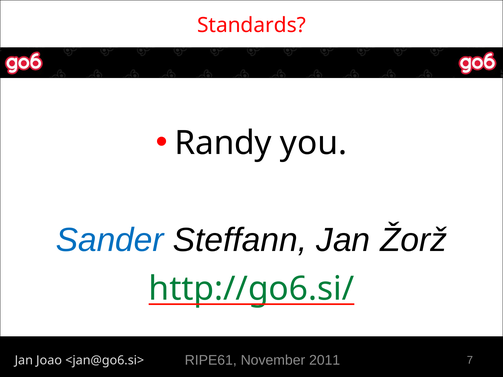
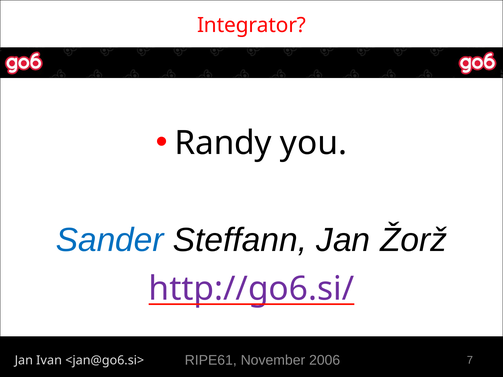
Standards: Standards -> Integrator (251, 25)
http://go6.si/ colour: green -> purple (251, 289)
2011: 2011 -> 2006 (325, 361)
Joao: Joao -> Ivan (49, 361)
